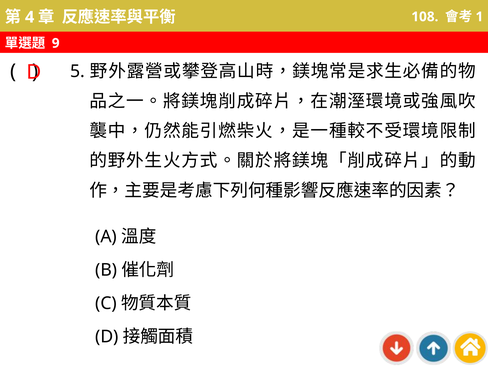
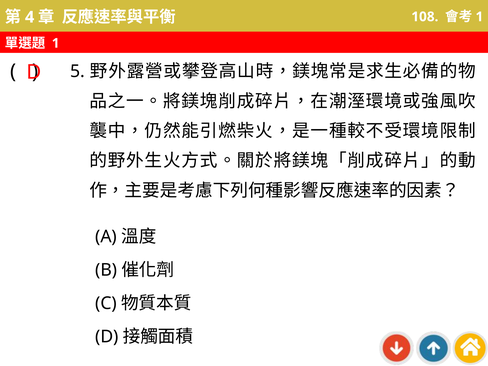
9: 9 -> 1 (56, 43)
